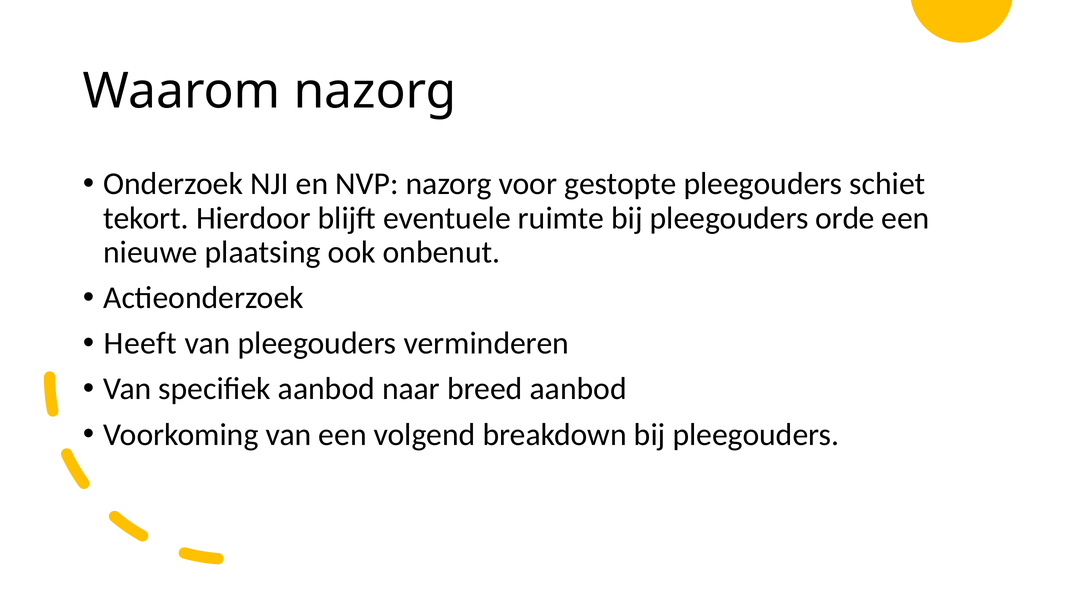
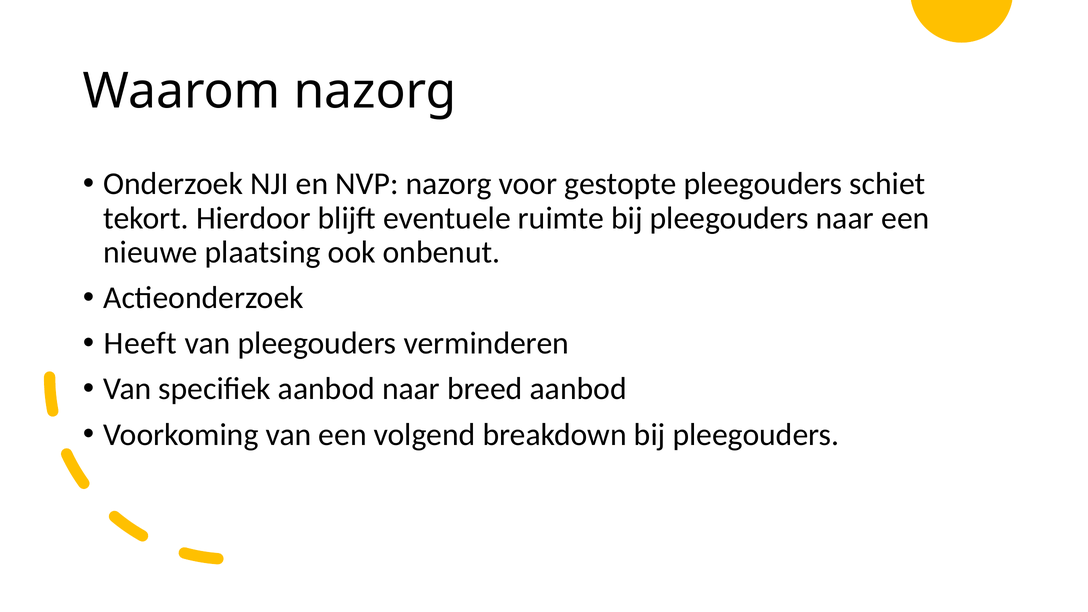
pleegouders orde: orde -> naar (845, 218)
